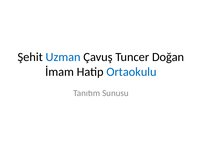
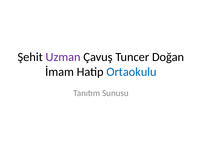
Uzman colour: blue -> purple (63, 57)
